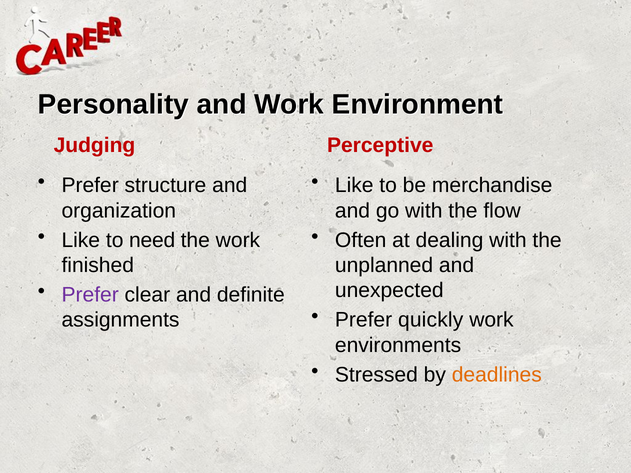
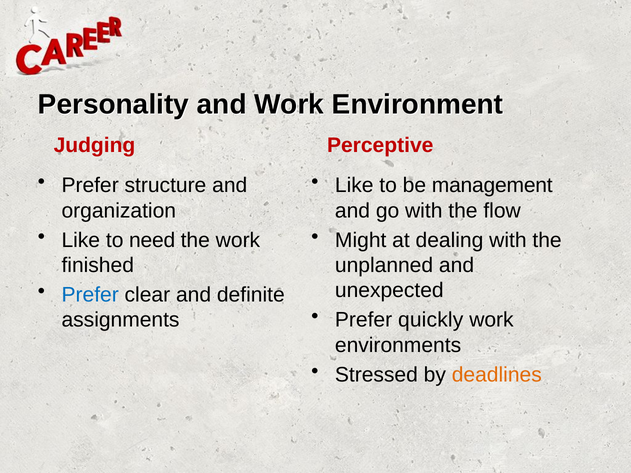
merchandise: merchandise -> management (492, 186)
Often: Often -> Might (361, 240)
Prefer colour: purple -> blue (90, 295)
